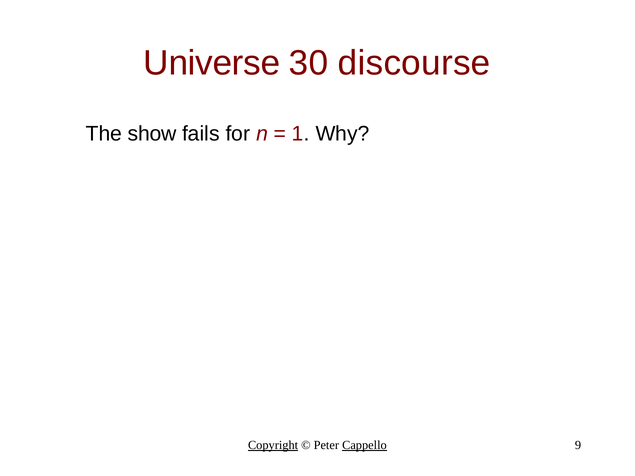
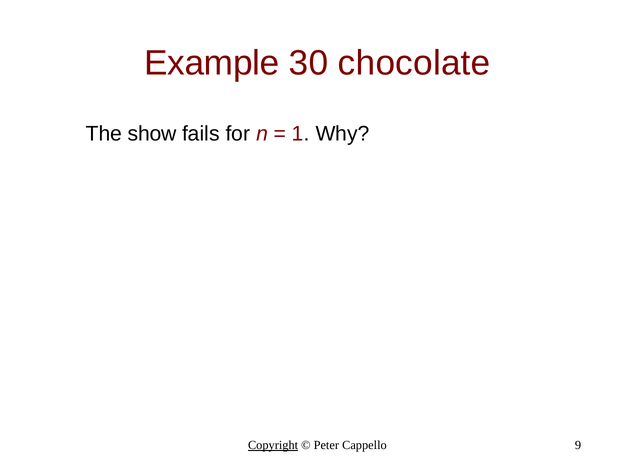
Universe: Universe -> Example (212, 63)
discourse: discourse -> chocolate (414, 63)
Cappello underline: present -> none (364, 445)
